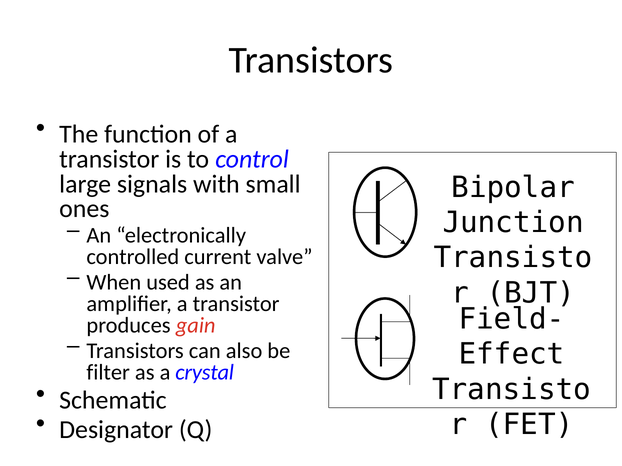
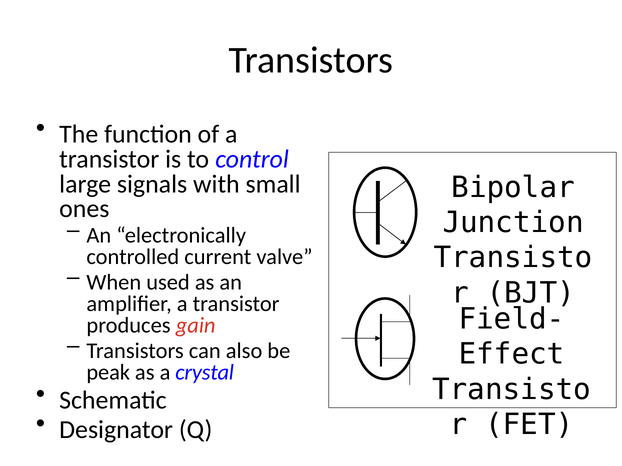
filter: filter -> peak (108, 373)
